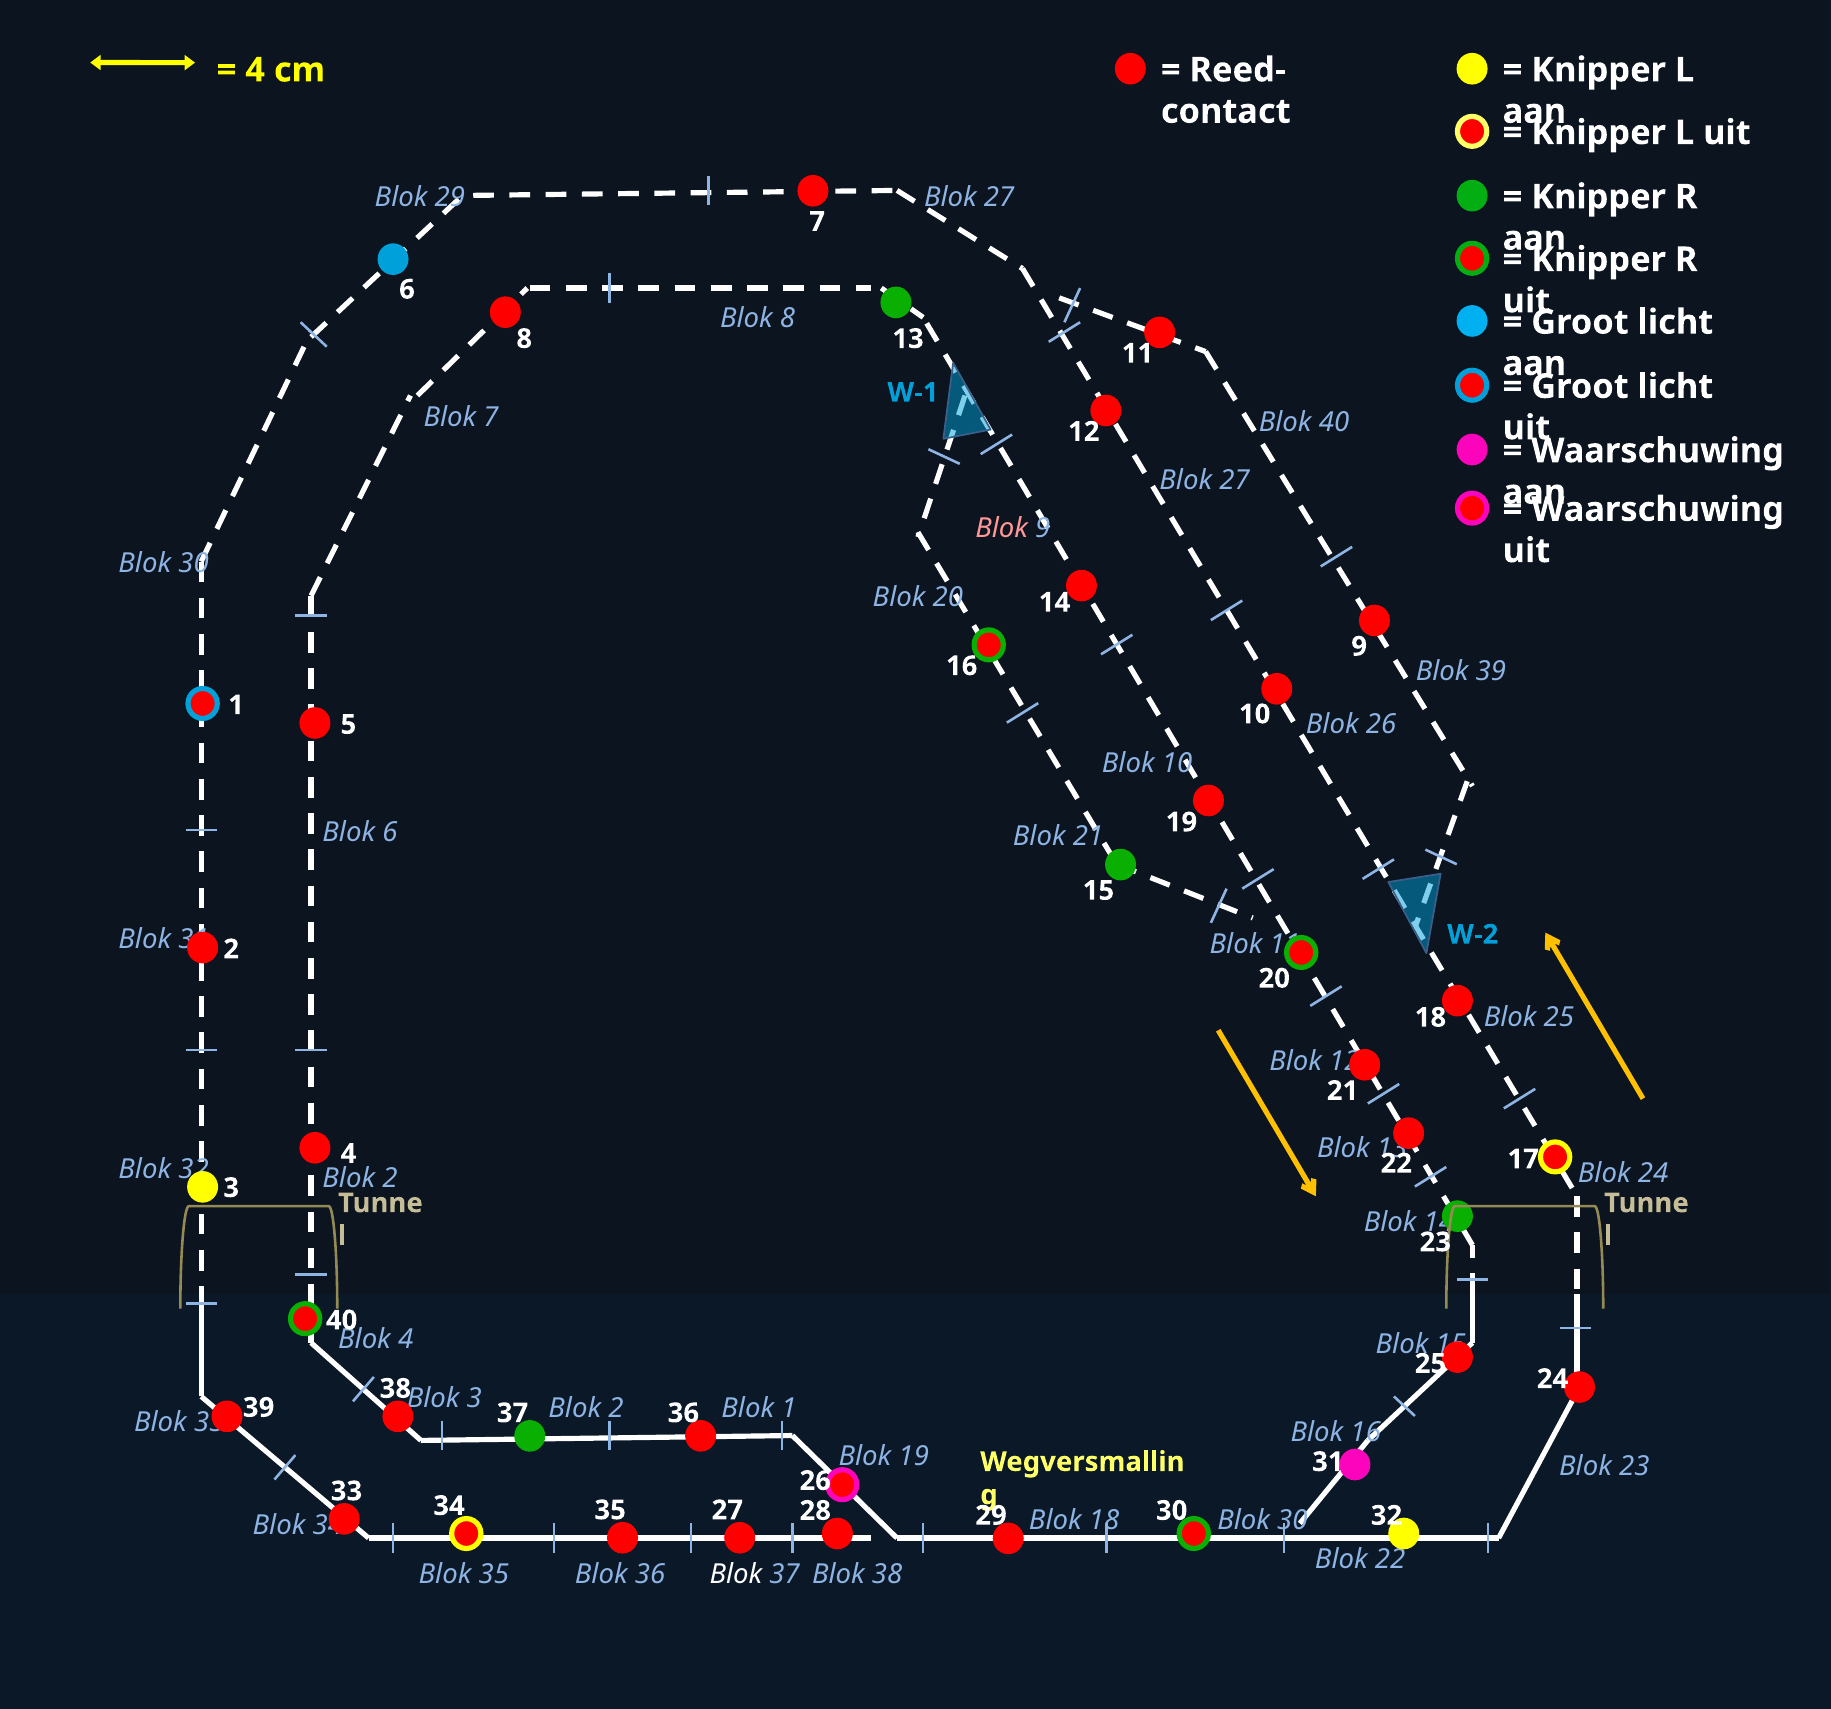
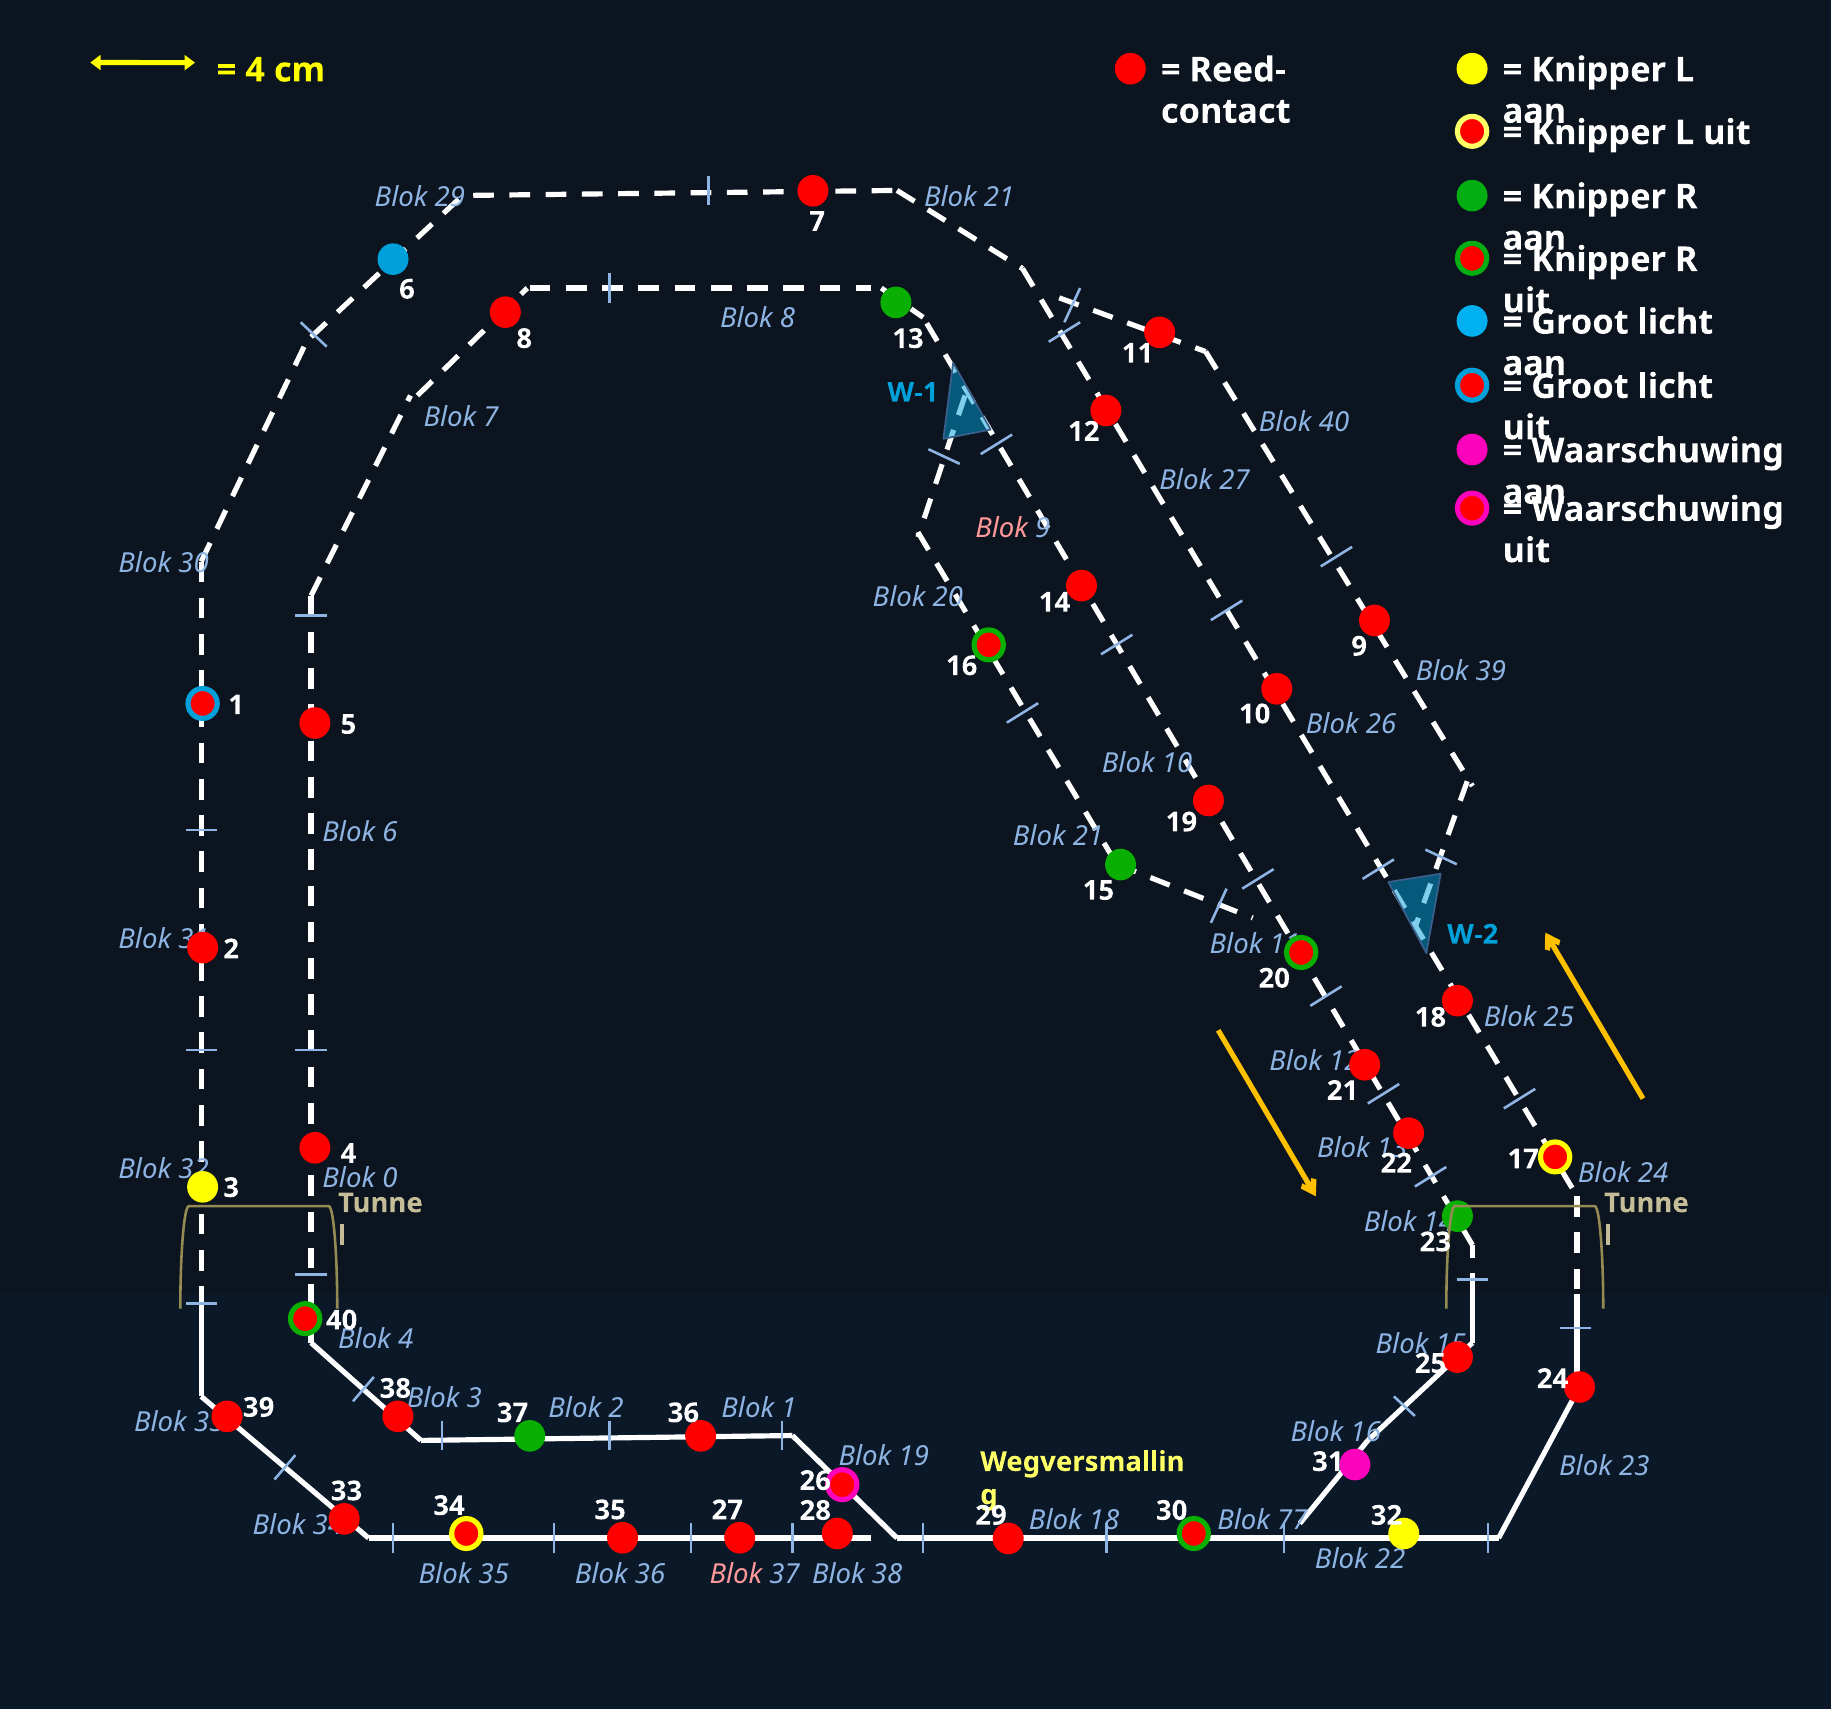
27: 27 -> 21 (999, 197)
2: 2 -> 0 (390, 1178)
30: 30 -> 77 (1292, 1520)
Blok colour: white -> pink (736, 1574)
